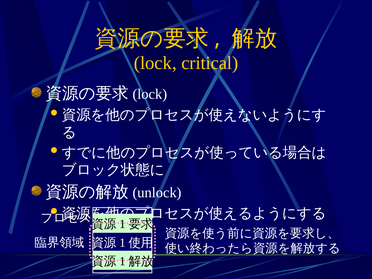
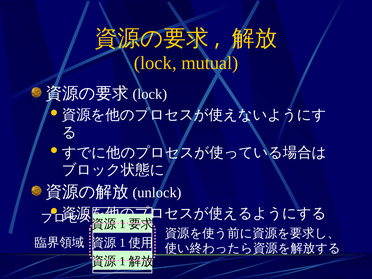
critical: critical -> mutual (210, 63)
